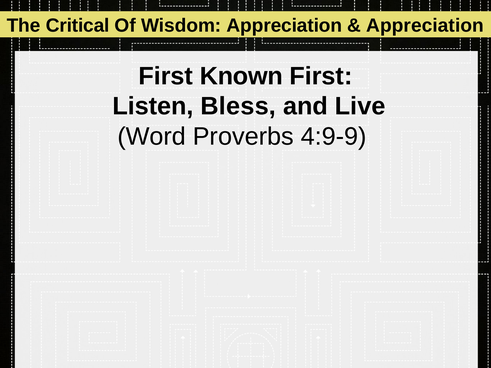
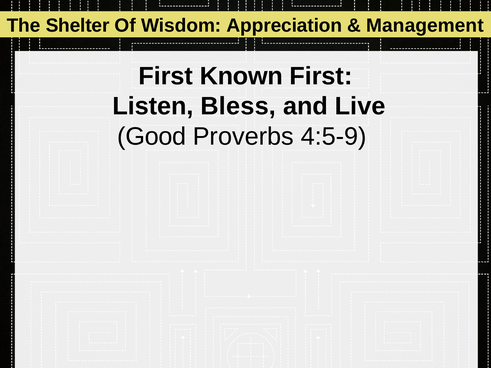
Critical: Critical -> Shelter (78, 26)
Appreciation: Appreciation -> Management (425, 26)
Word: Word -> Good (152, 137)
4:9-9: 4:9-9 -> 4:5-9 (334, 137)
